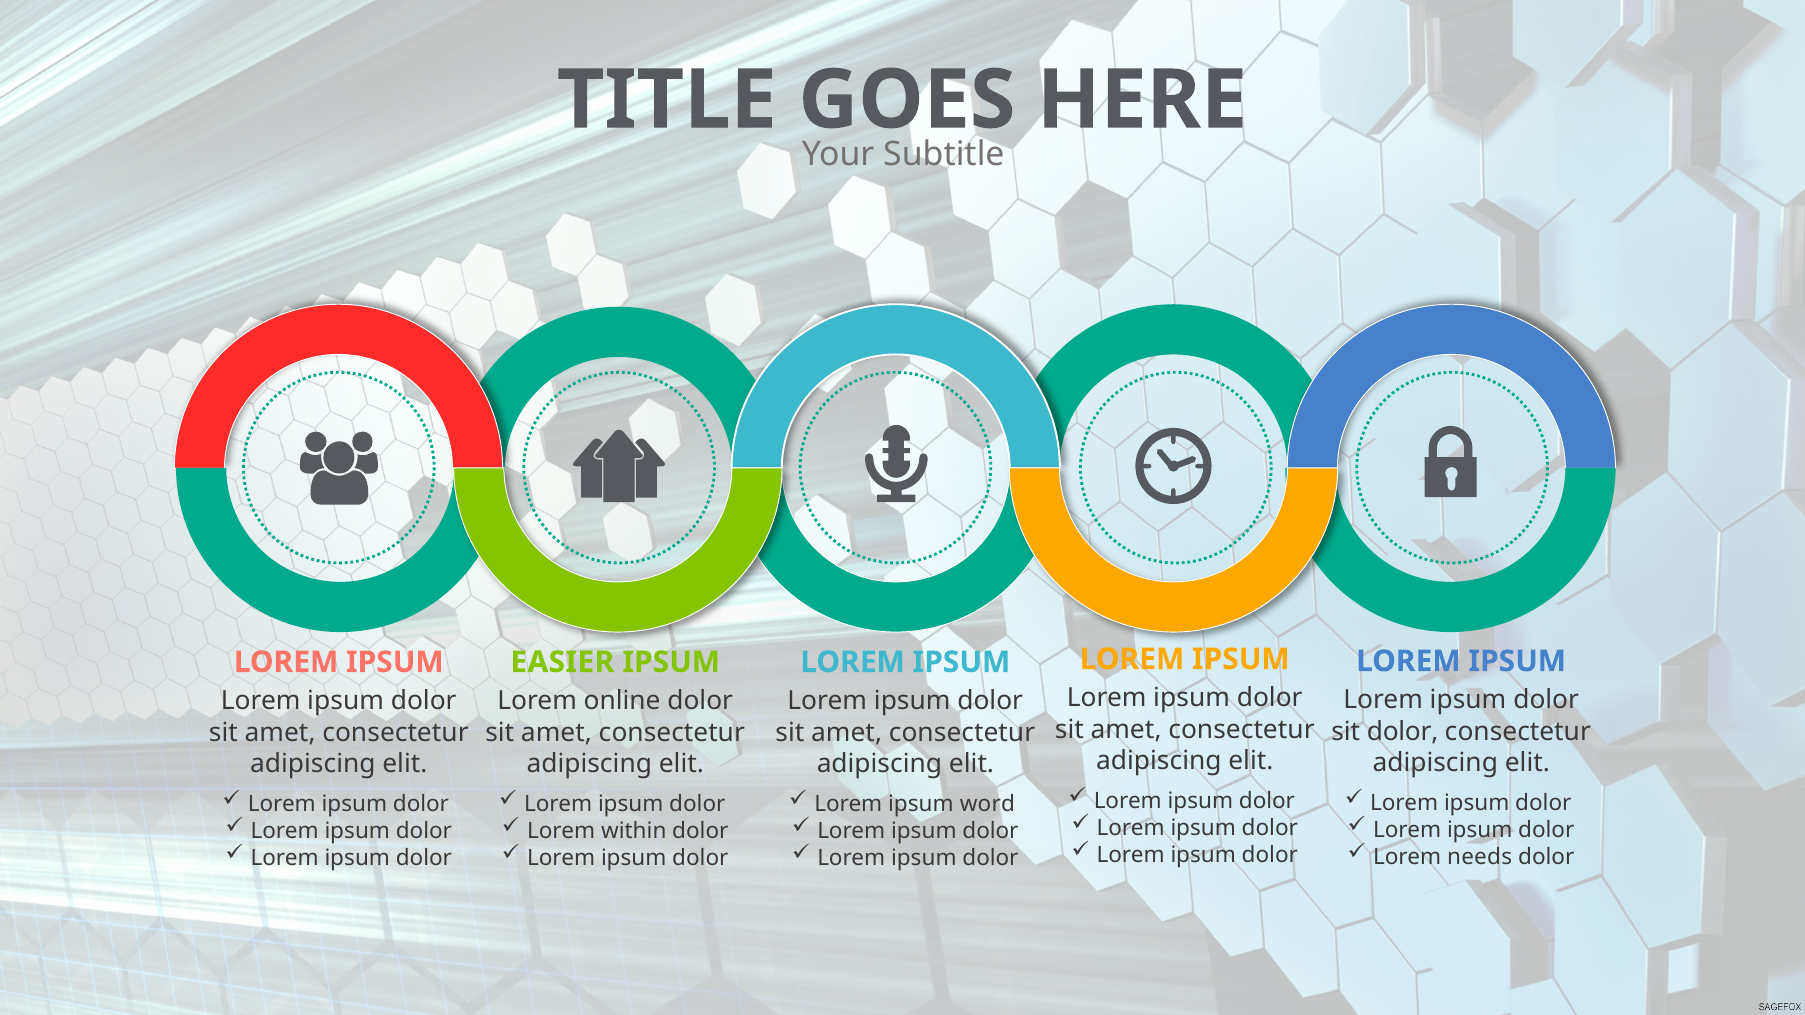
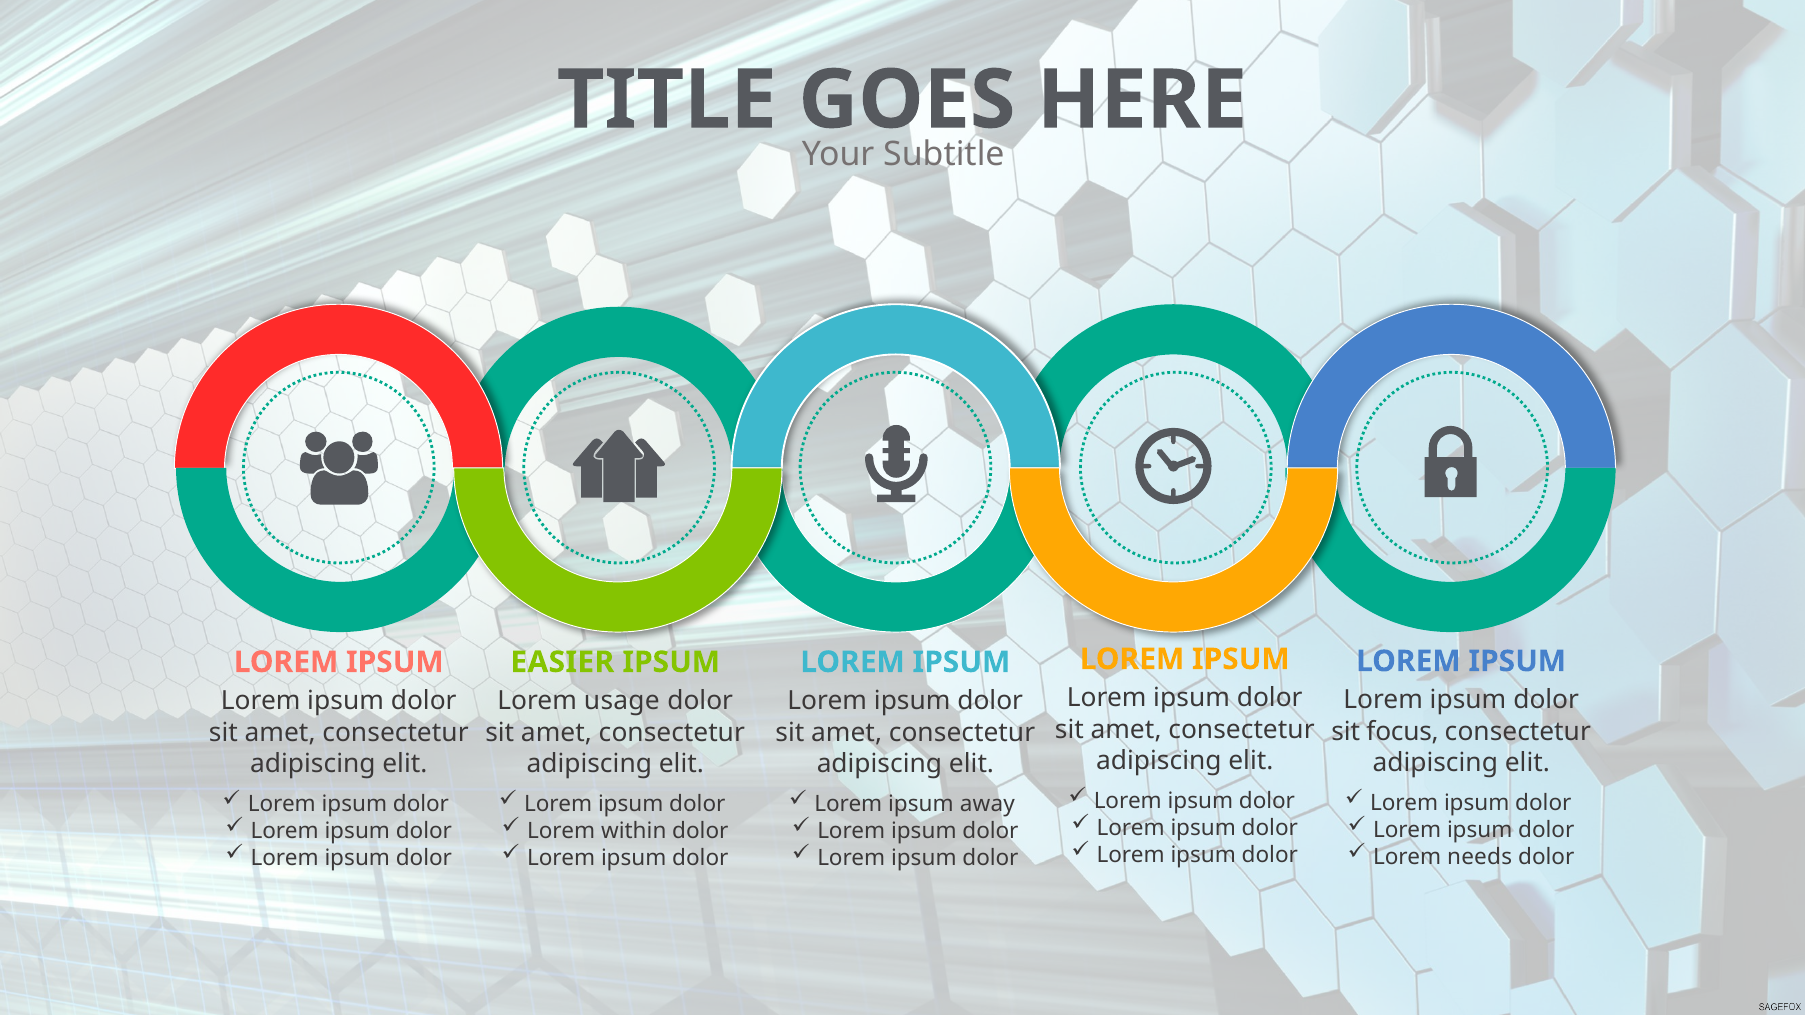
online: online -> usage (622, 701)
sit dolor: dolor -> focus (1403, 732)
word: word -> away (987, 804)
